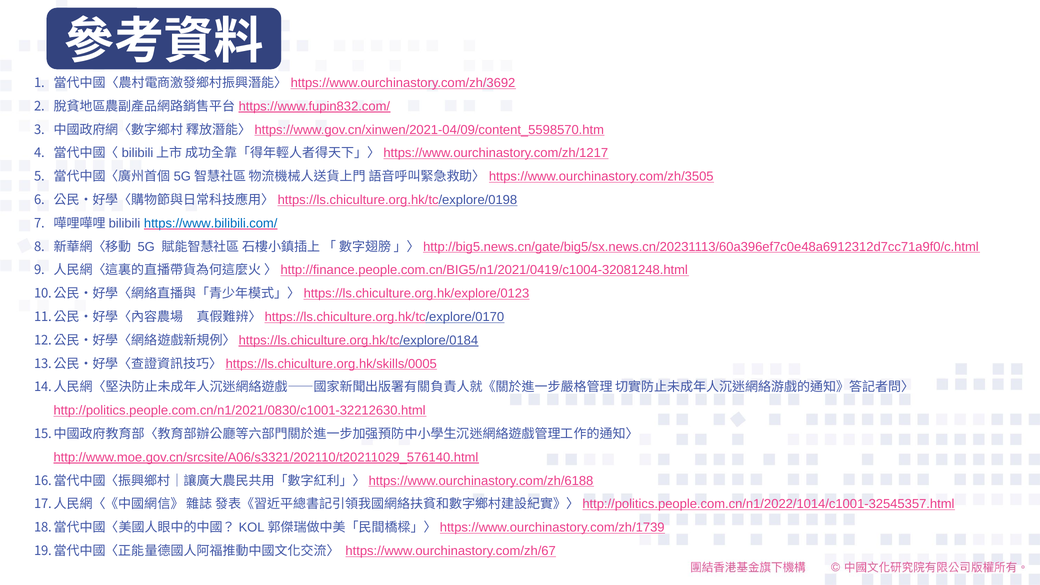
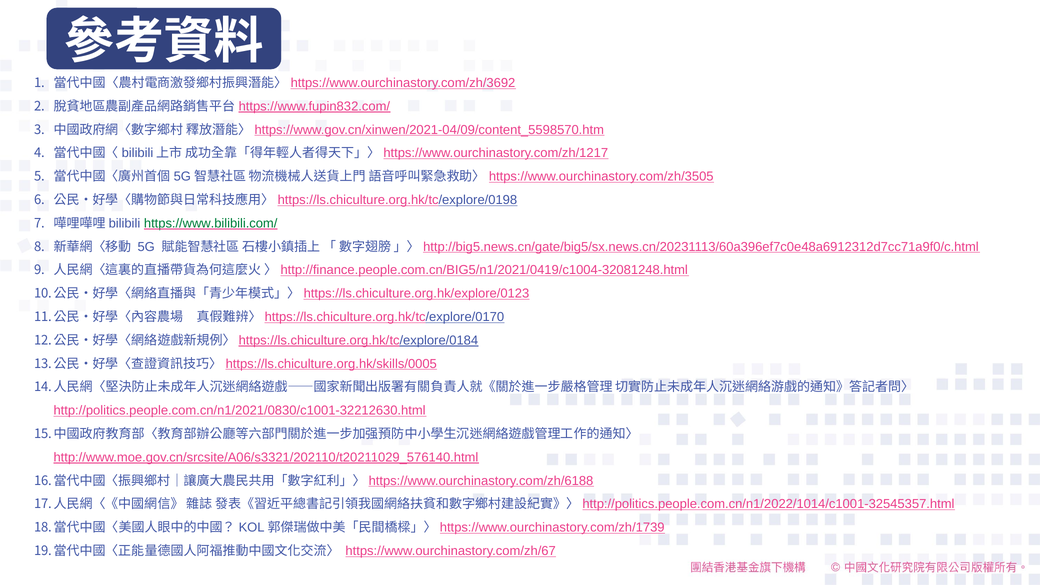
https://www.bilibili.com/ colour: blue -> green (211, 223)
